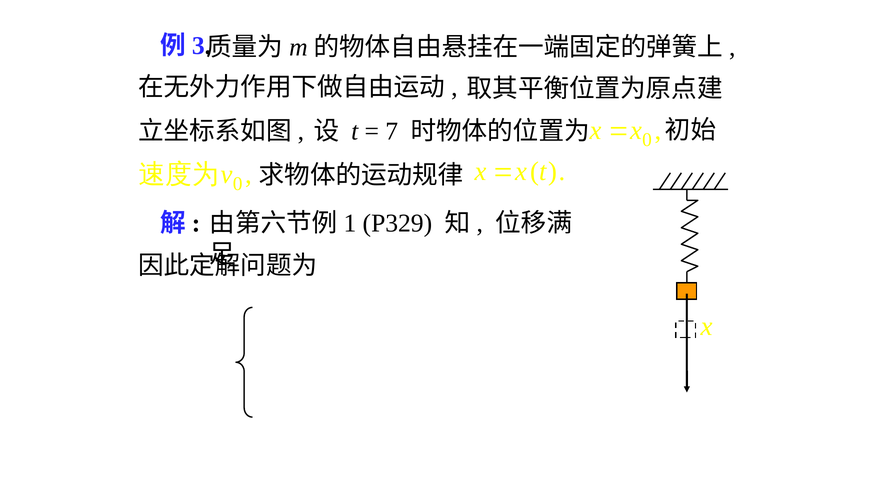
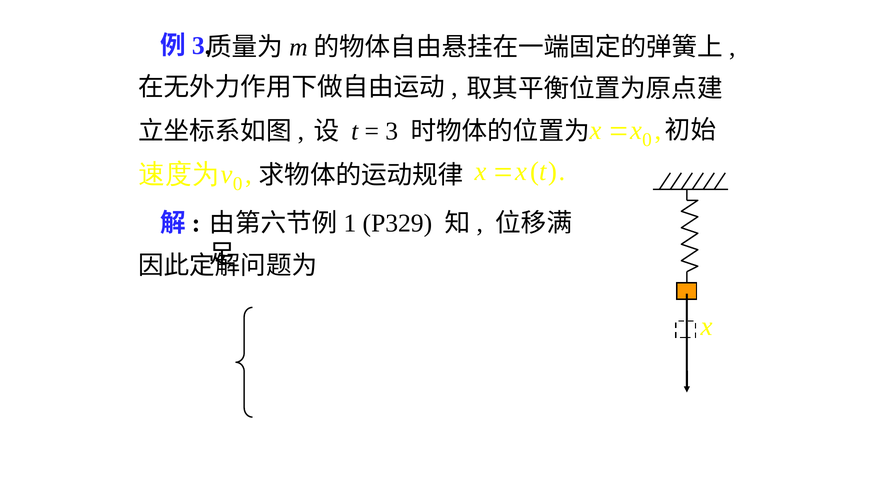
7: 7 -> 3 (392, 131)
